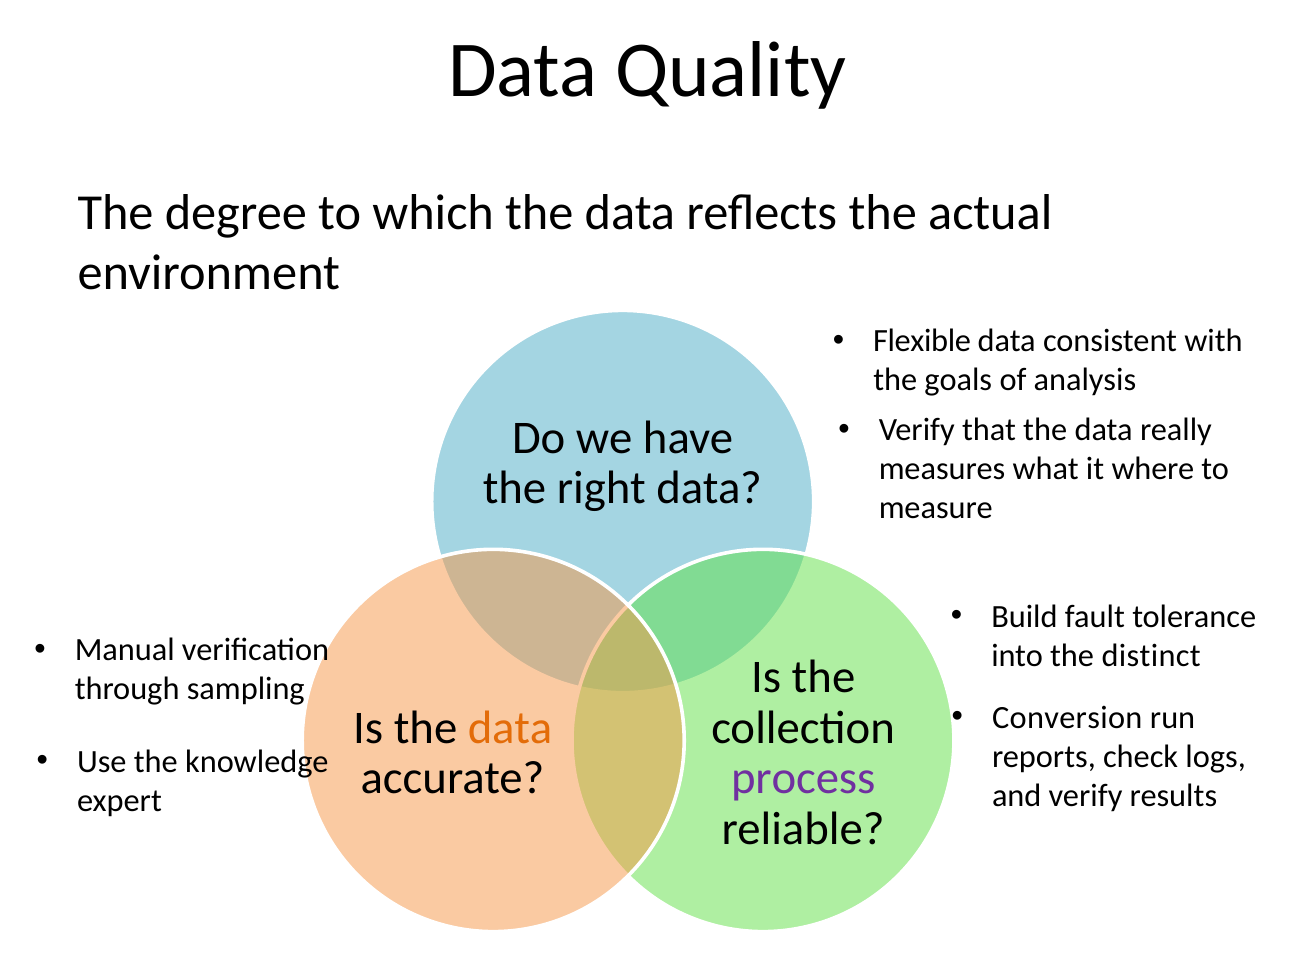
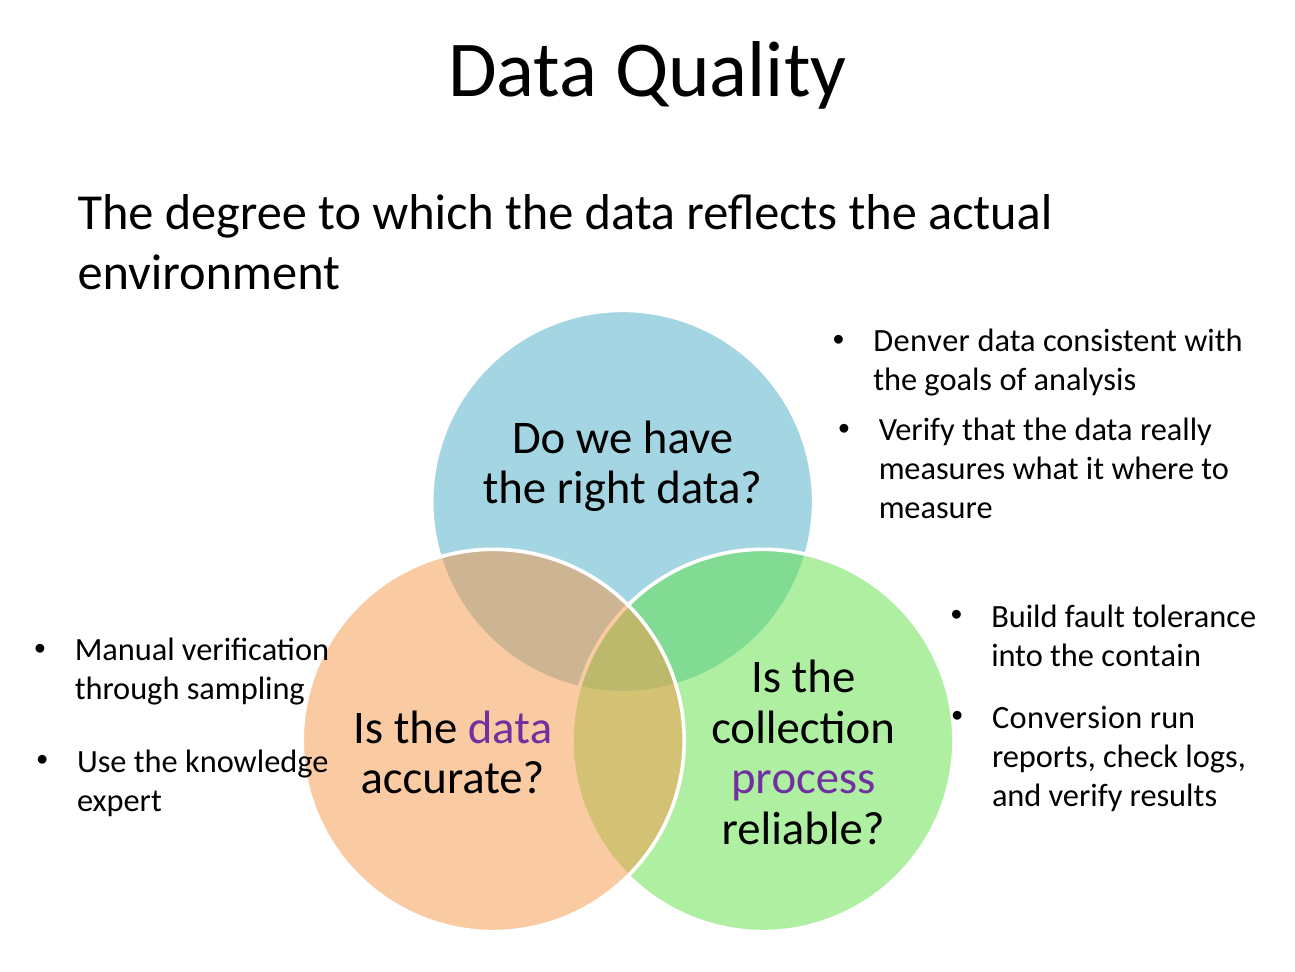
Flexible: Flexible -> Denver (922, 341)
distinct: distinct -> contain (1151, 655)
data colour: orange -> purple (510, 727)
